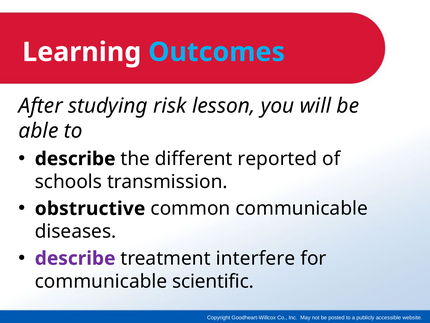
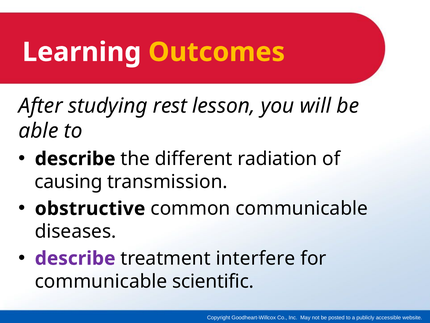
Outcomes colour: light blue -> yellow (217, 52)
risk: risk -> rest (170, 106)
reported: reported -> radiation (277, 159)
schools: schools -> causing (69, 182)
